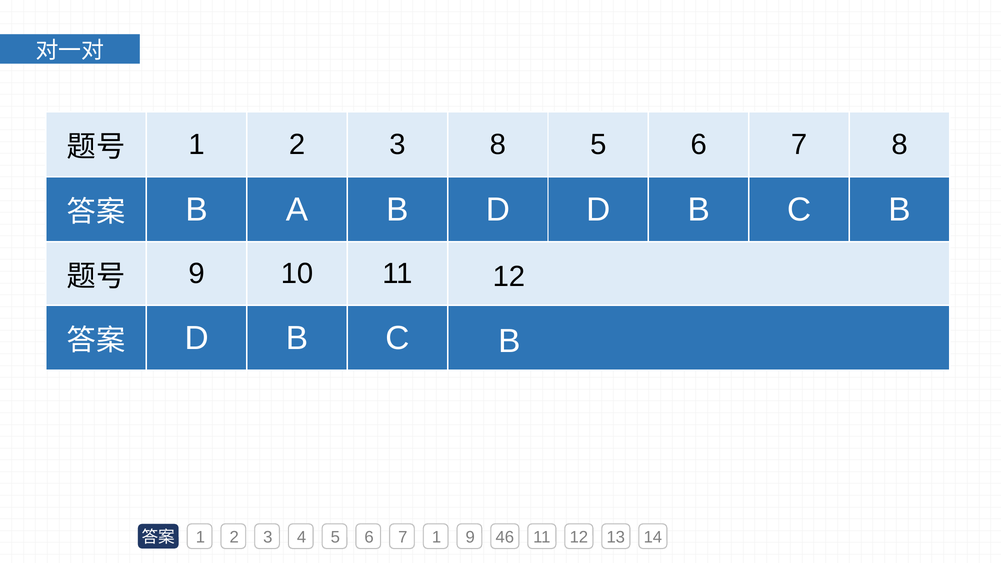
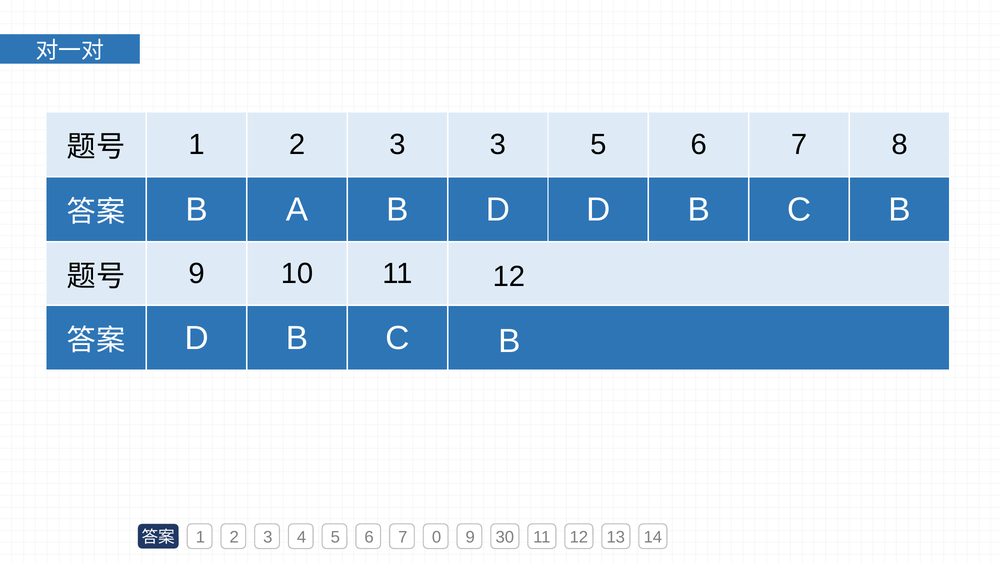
3 8: 8 -> 3 (498, 145)
7 1: 1 -> 0 (437, 538)
46: 46 -> 30 (505, 538)
